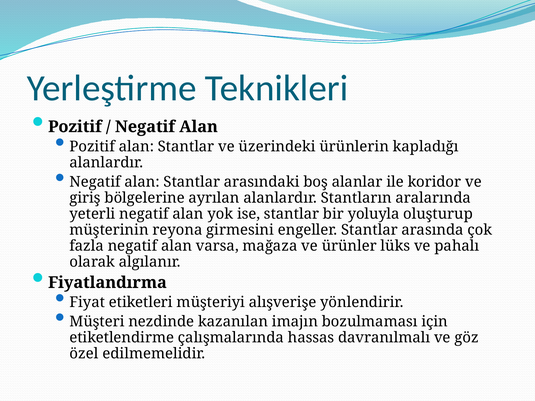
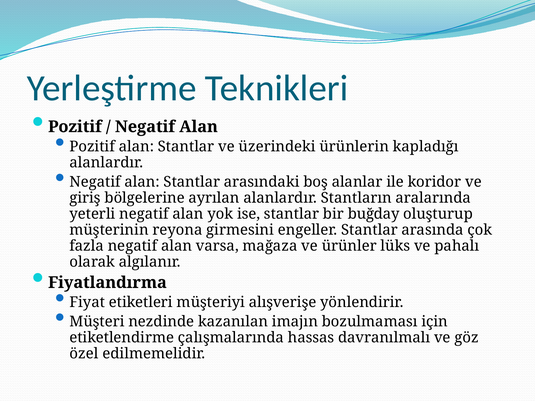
yoluyla: yoluyla -> buğday (374, 214)
